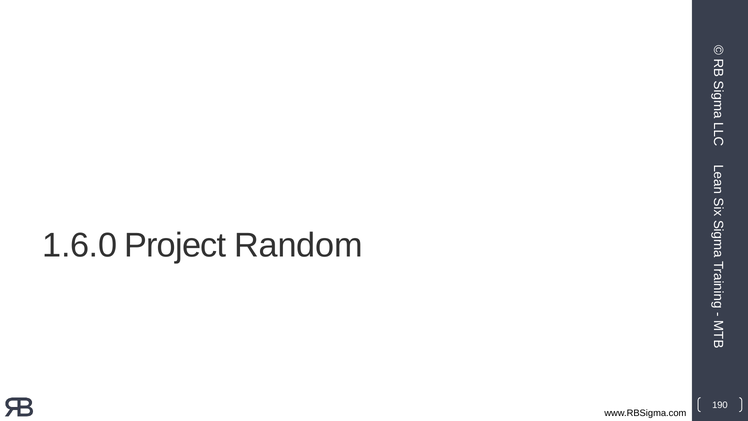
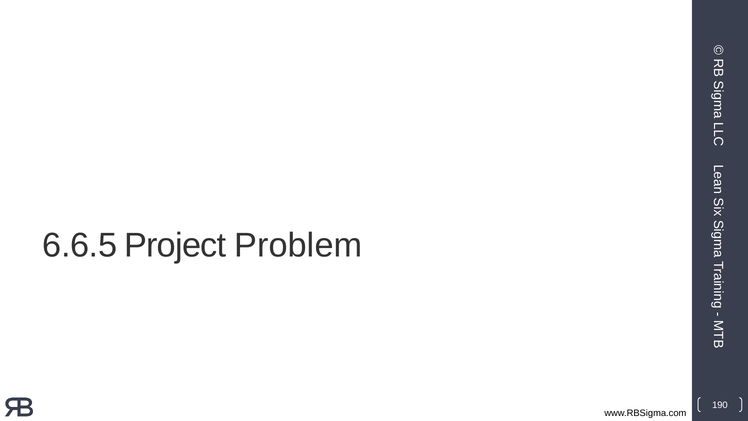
1.6.0: 1.6.0 -> 6.6.5 (80, 245)
Random: Random -> Problem (298, 245)
